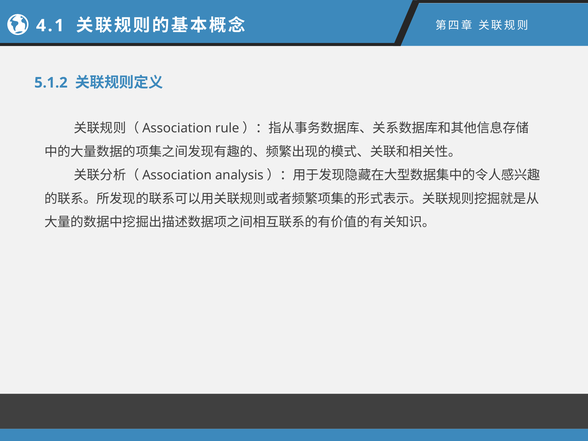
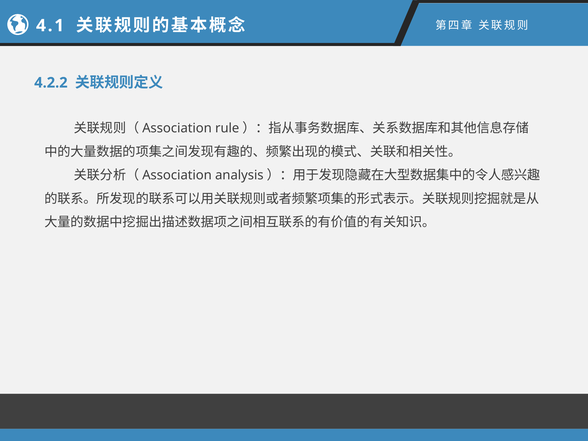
5.1.2: 5.1.2 -> 4.2.2 (51, 83)
